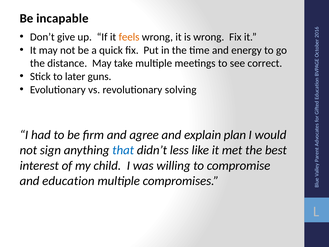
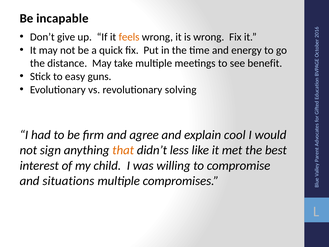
correct: correct -> benefit (265, 63)
later: later -> easy (75, 76)
plan: plan -> cool (235, 135)
that colour: blue -> orange (123, 150)
education: education -> situations (68, 181)
